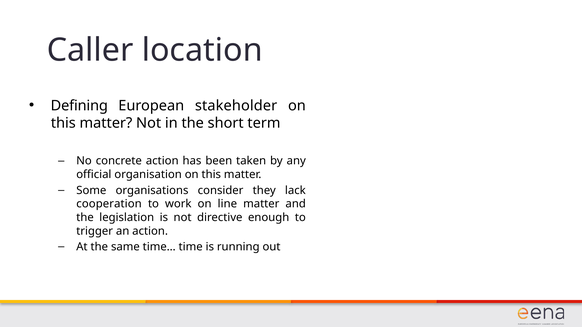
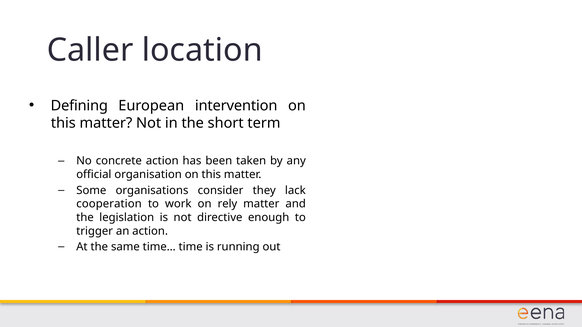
stakeholder: stakeholder -> intervention (236, 106)
line: line -> rely (227, 204)
